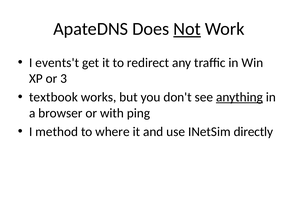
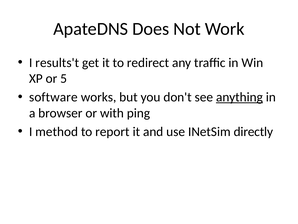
Not underline: present -> none (187, 29)
events't: events't -> results't (57, 63)
3: 3 -> 5 (64, 78)
textbook: textbook -> software (53, 97)
where: where -> report (112, 131)
